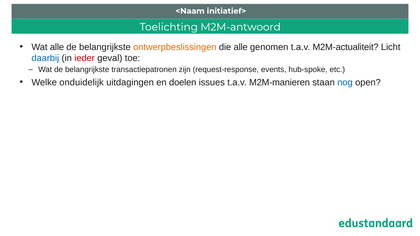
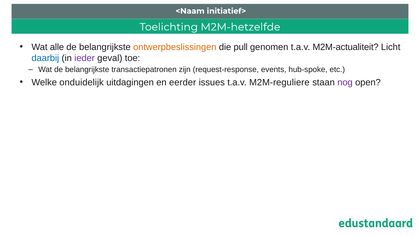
M2M-antwoord: M2M-antwoord -> M2M-hetzelfde (240, 27)
die alle: alle -> pull (241, 47)
ieder colour: red -> purple (85, 58)
doelen: doelen -> eerder (183, 83)
M2M-manieren: M2M-manieren -> M2M-reguliere (279, 83)
nog colour: blue -> purple (345, 83)
